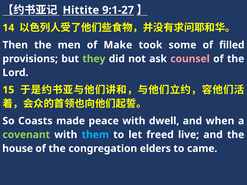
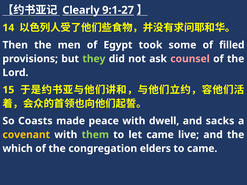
Hittite: Hittite -> Clearly (81, 10)
Make: Make -> Egypt (118, 45)
when: when -> sacks (220, 121)
covenant colour: light green -> yellow (26, 135)
them colour: light blue -> light green (95, 135)
let freed: freed -> came (160, 135)
house: house -> which (18, 149)
